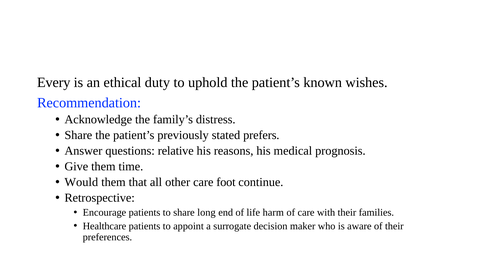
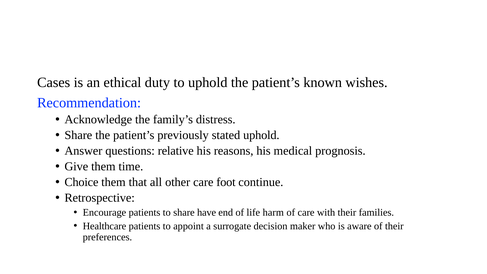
Every: Every -> Cases (54, 82)
stated prefers: prefers -> uphold (261, 135)
Would: Would -> Choice (81, 182)
long: long -> have (207, 212)
